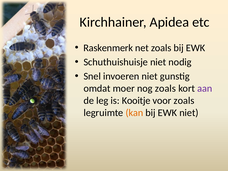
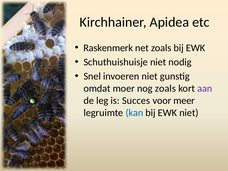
Kooitje: Kooitje -> Succes (136, 101)
voor zoals: zoals -> meer (184, 101)
kan colour: orange -> blue (134, 113)
